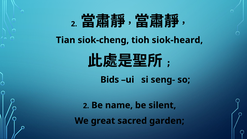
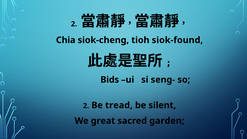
Tian: Tian -> Chia (66, 40)
siok-heard: siok-heard -> siok-found (177, 40)
name: name -> tread (119, 105)
